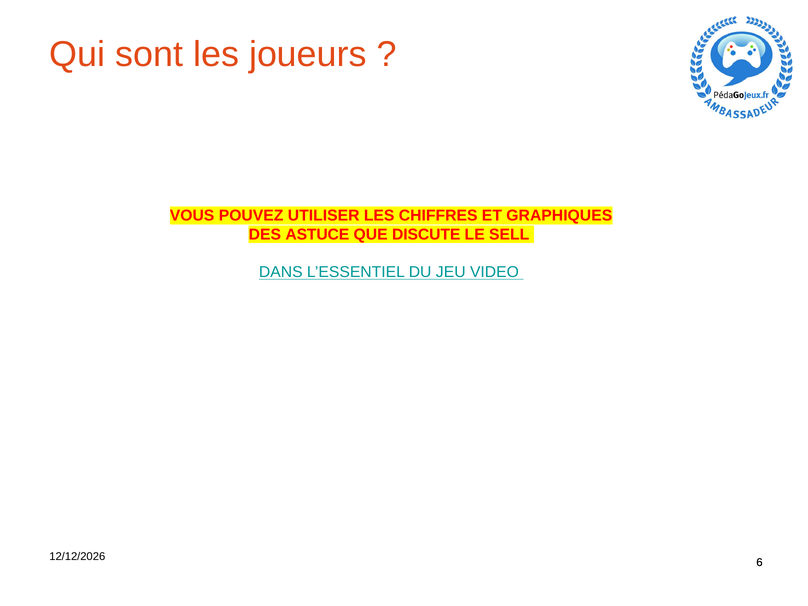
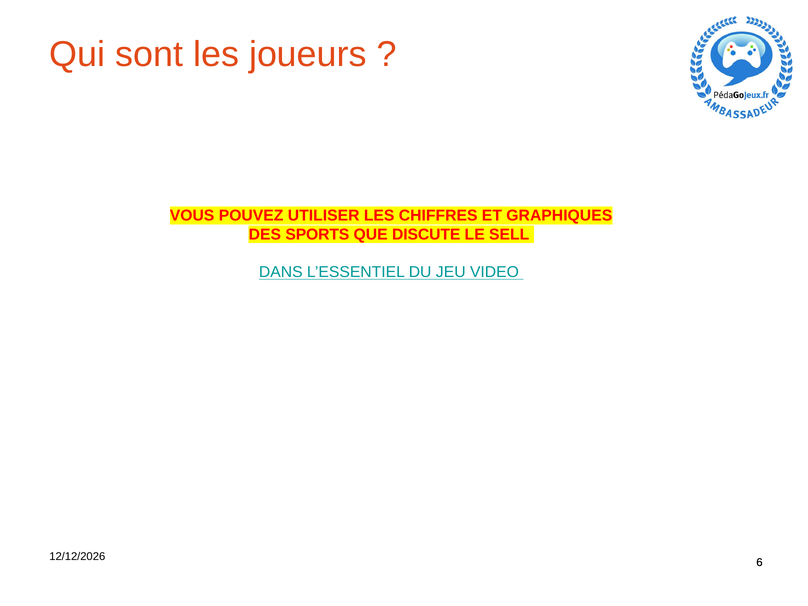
ASTUCE: ASTUCE -> SPORTS (317, 235)
